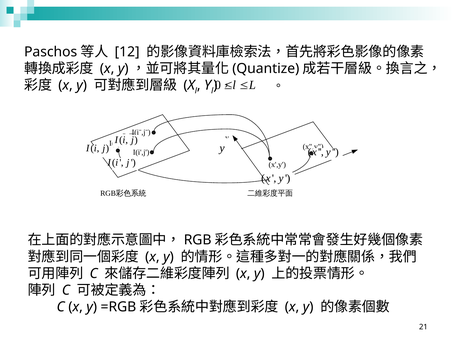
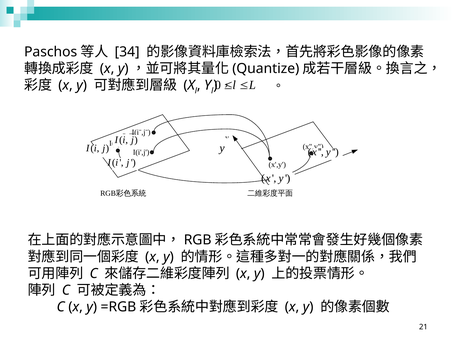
12: 12 -> 34 (127, 52)
